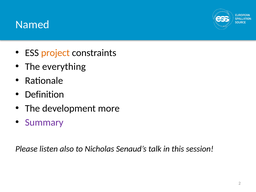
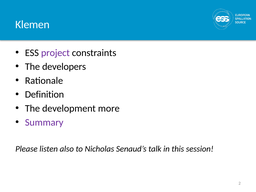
Named: Named -> Klemen (33, 24)
project colour: orange -> purple (55, 53)
everything: everything -> developers (64, 67)
